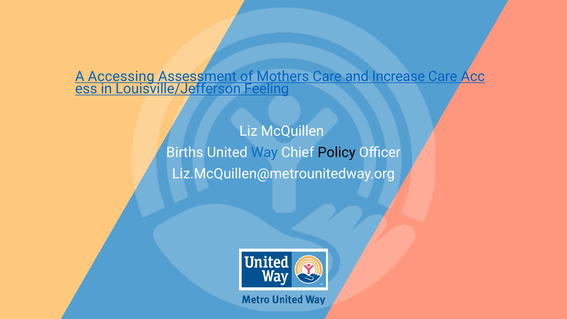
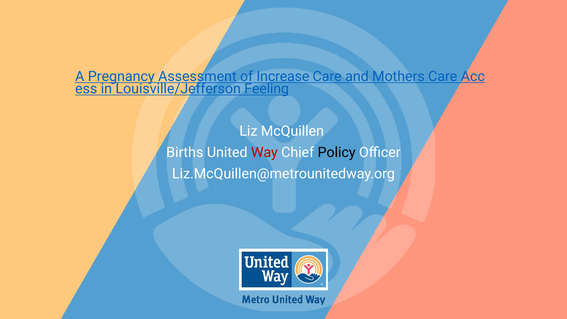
Accessing: Accessing -> Pregnancy (121, 77)
Mothers: Mothers -> Increase (283, 77)
Increase: Increase -> Mothers (398, 77)
Way colour: blue -> red (264, 152)
